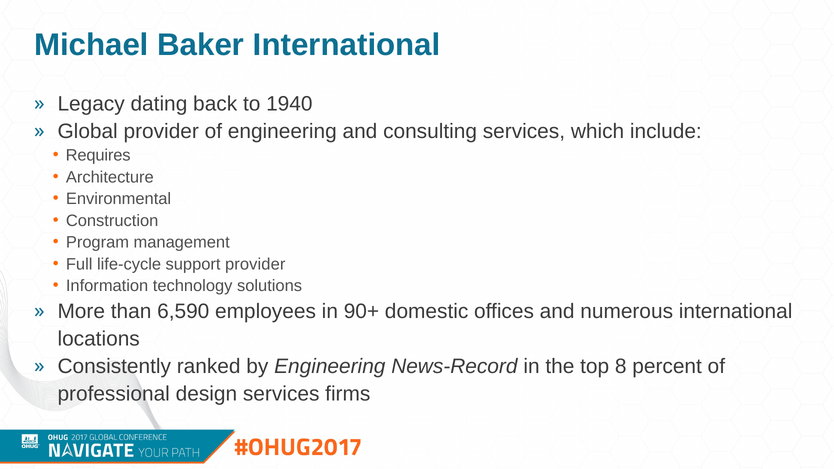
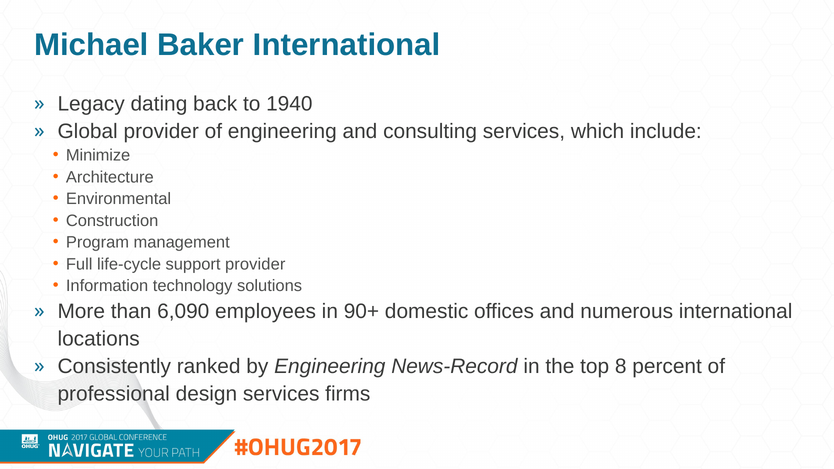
Requires: Requires -> Minimize (98, 155)
6,590: 6,590 -> 6,090 (183, 311)
